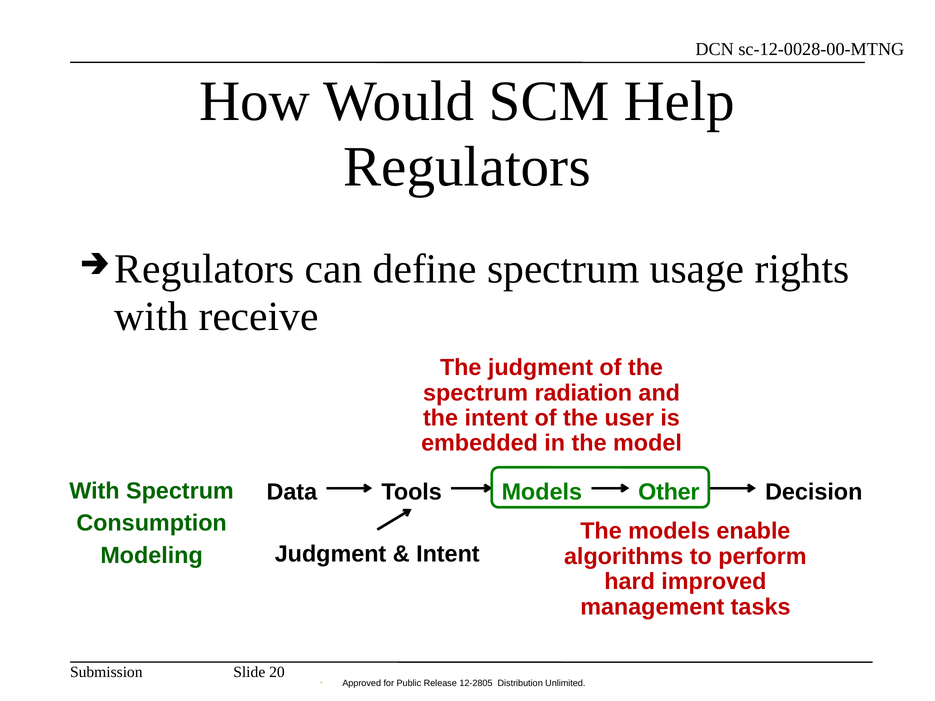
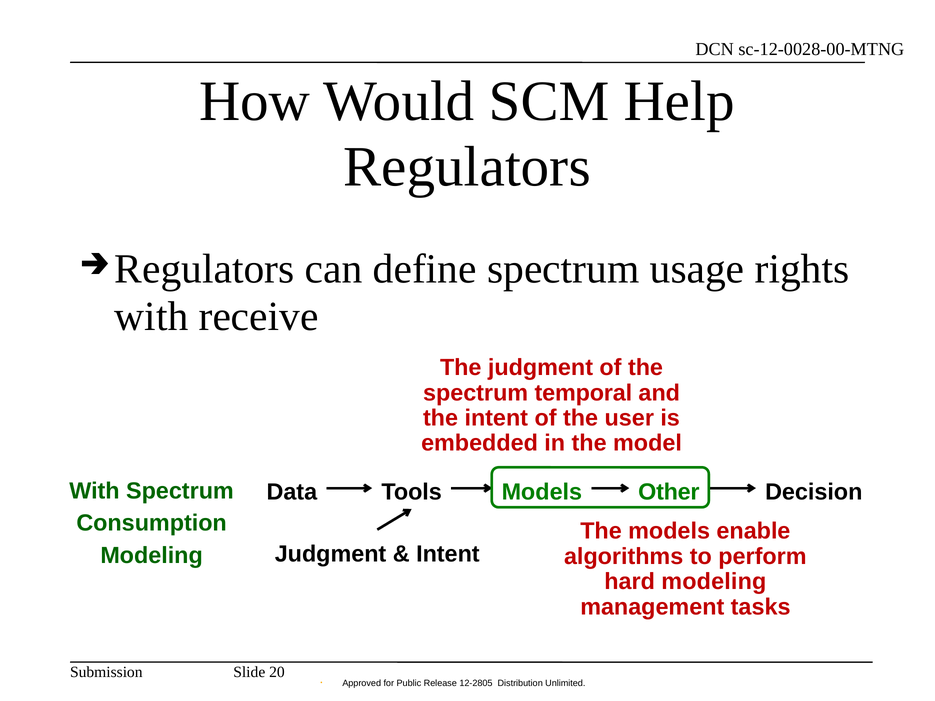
radiation: radiation -> temporal (583, 393)
hard improved: improved -> modeling (714, 582)
